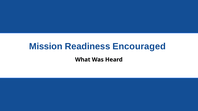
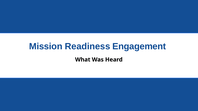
Encouraged: Encouraged -> Engagement (139, 47)
